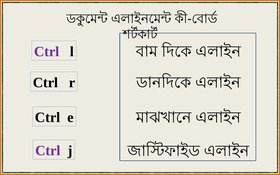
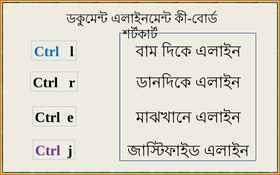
Ctrl colour: purple -> blue (47, 52)
